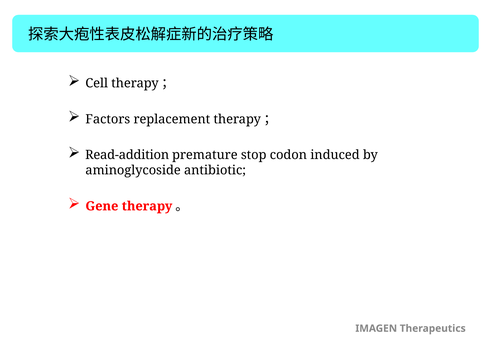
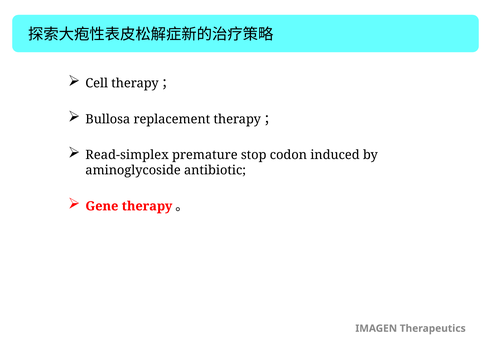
Factors: Factors -> Bullosa (108, 119)
Read-addition: Read-addition -> Read-simplex (127, 155)
